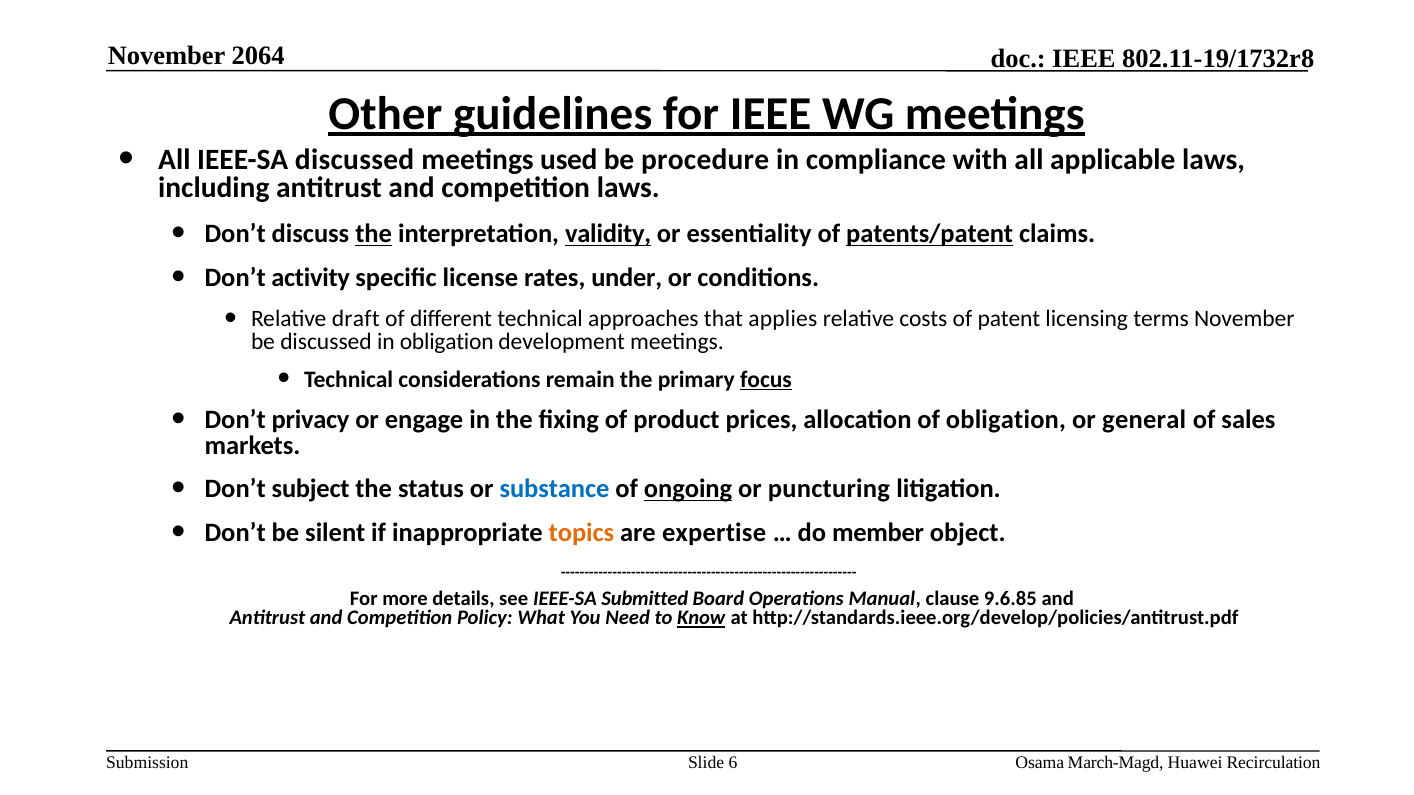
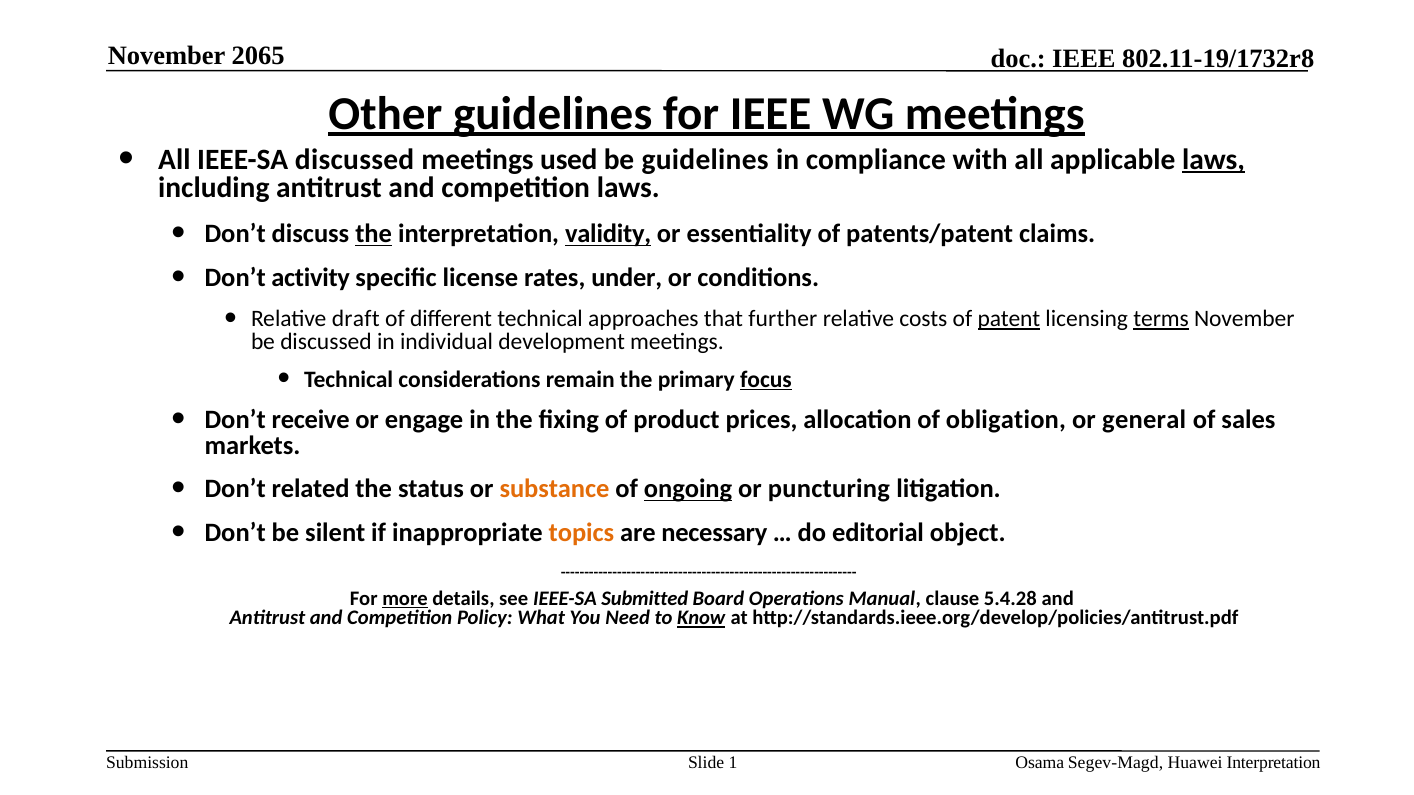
2064: 2064 -> 2065 (258, 56)
be procedure: procedure -> guidelines (705, 160)
laws underline: none -> present (1214, 160)
patents/patent underline: present -> none (930, 234)
applies: applies -> further (783, 319)
patent underline: none -> present (1009, 319)
terms underline: none -> present (1161, 319)
in obligation: obligation -> individual (447, 342)
privacy: privacy -> receive (311, 420)
subject: subject -> related (311, 489)
substance colour: blue -> orange (554, 489)
expertise: expertise -> necessary (714, 533)
member: member -> editorial (878, 533)
more underline: none -> present (405, 599)
9.6.85: 9.6.85 -> 5.4.28 (1010, 599)
6: 6 -> 1 (733, 763)
March-Magd: March-Magd -> Segev-Magd (1115, 763)
Huawei Recirculation: Recirculation -> Interpretation (1274, 763)
